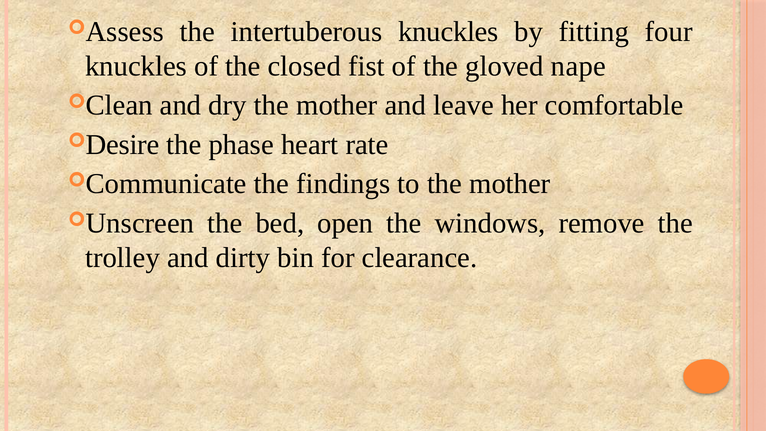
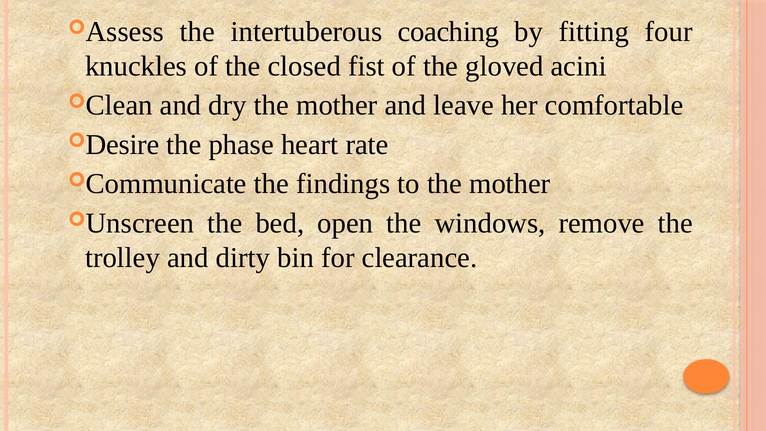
intertuberous knuckles: knuckles -> coaching (448, 32)
nape: nape -> acini (579, 66)
